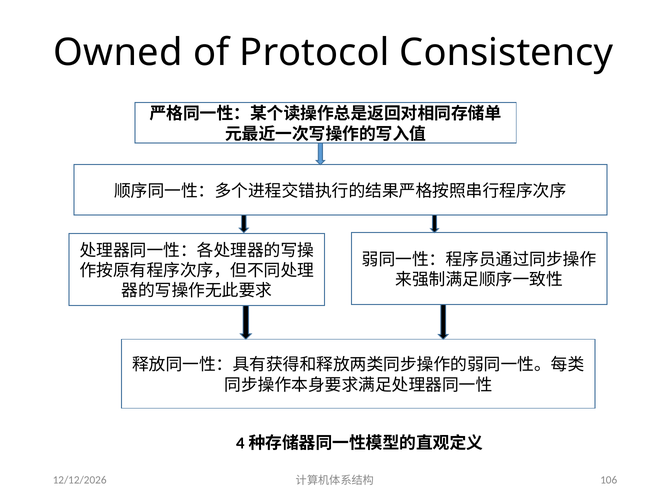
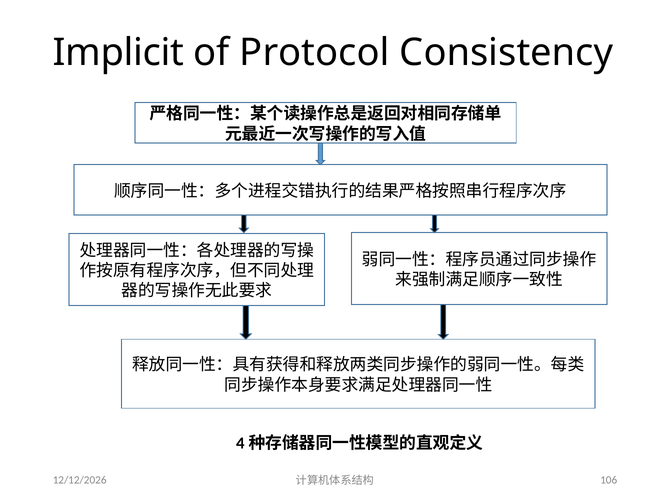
Owned: Owned -> Implicit (118, 53)
